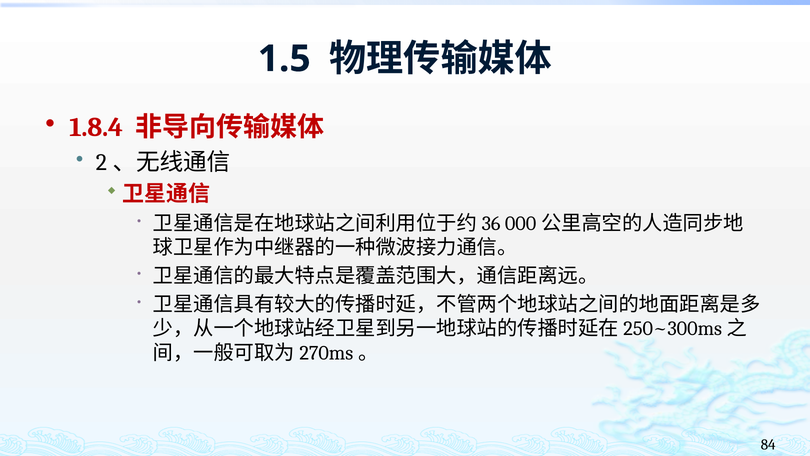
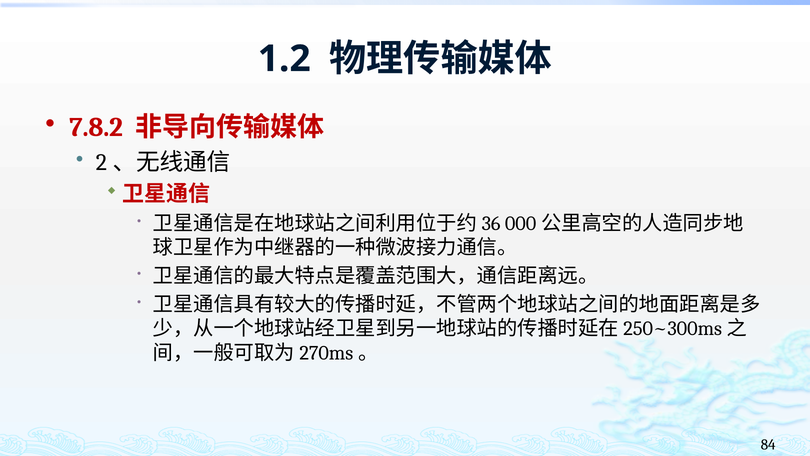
1.5: 1.5 -> 1.2 (284, 59)
1.8.4: 1.8.4 -> 7.8.2 (96, 127)
